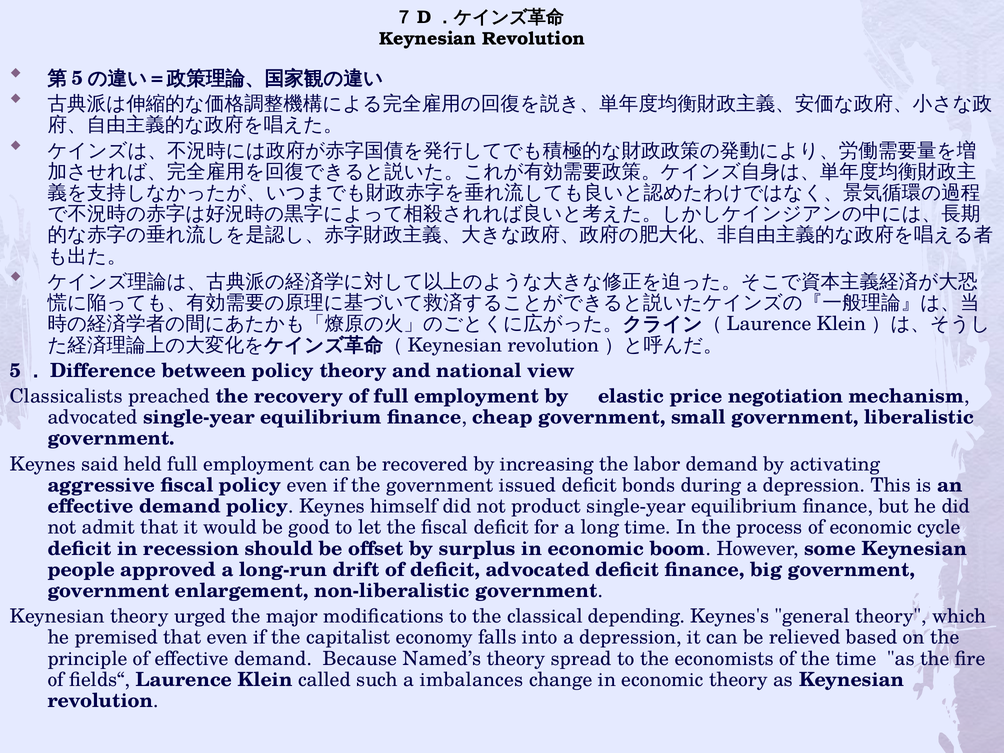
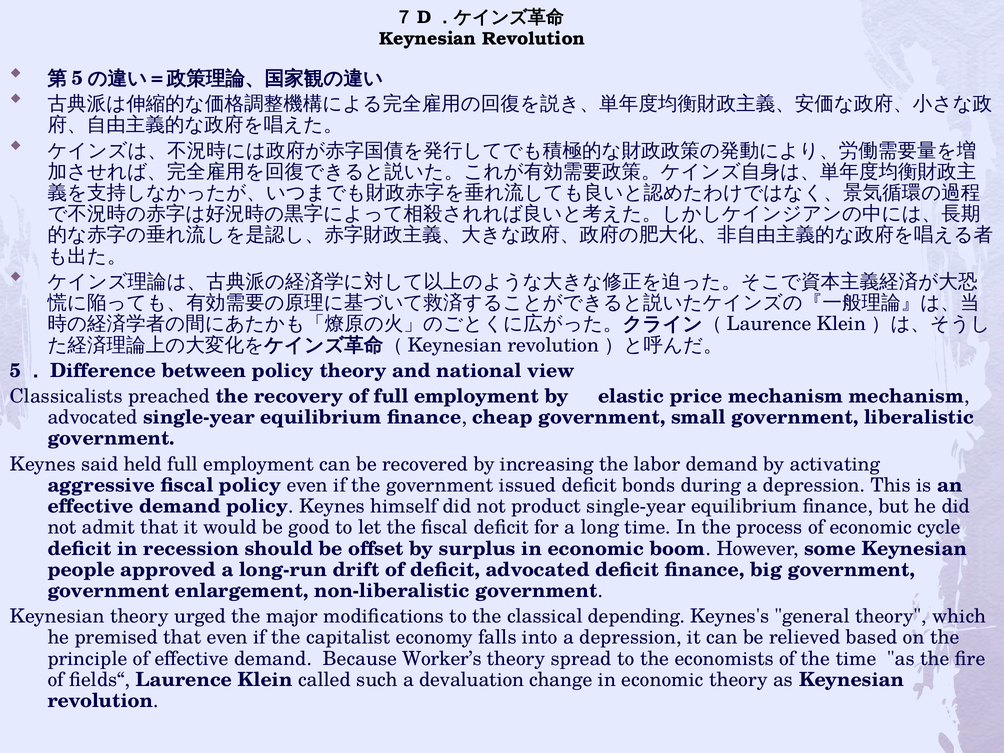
price negotiation: negotiation -> mechanism (786, 396)
Named’s: Named’s -> Worker’s (442, 659)
imbalances: imbalances -> devaluation (472, 680)
